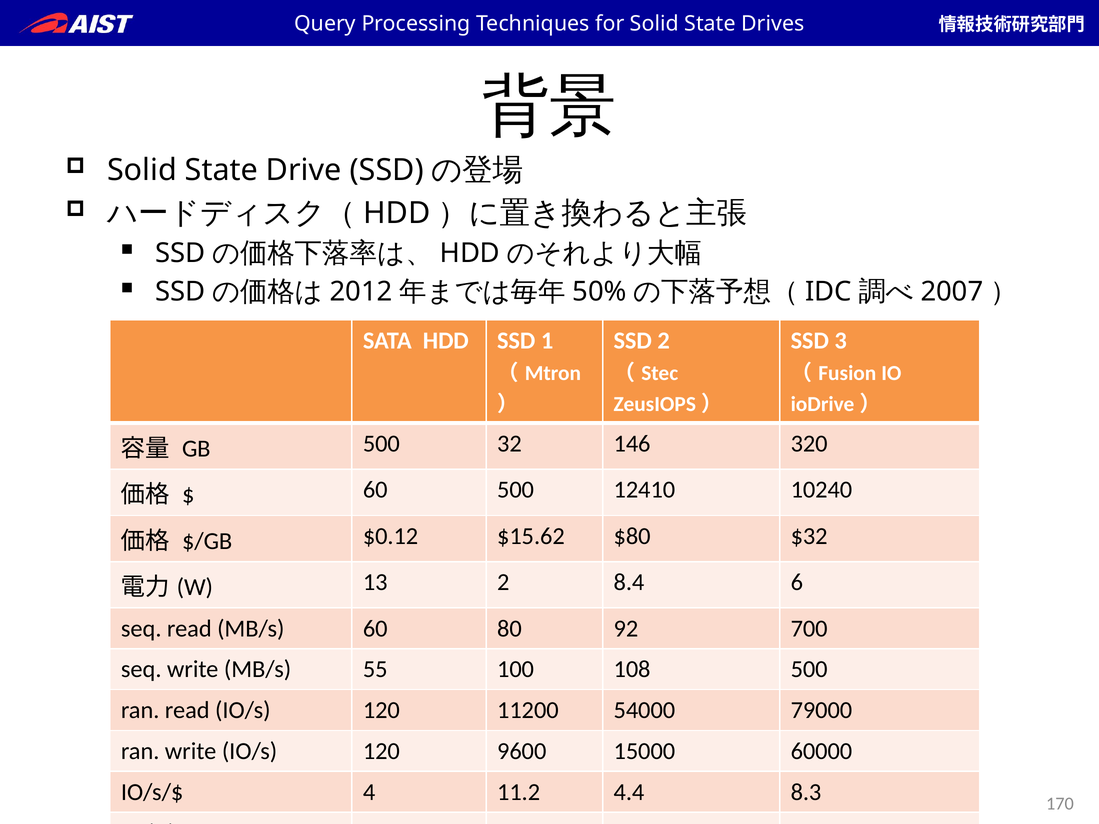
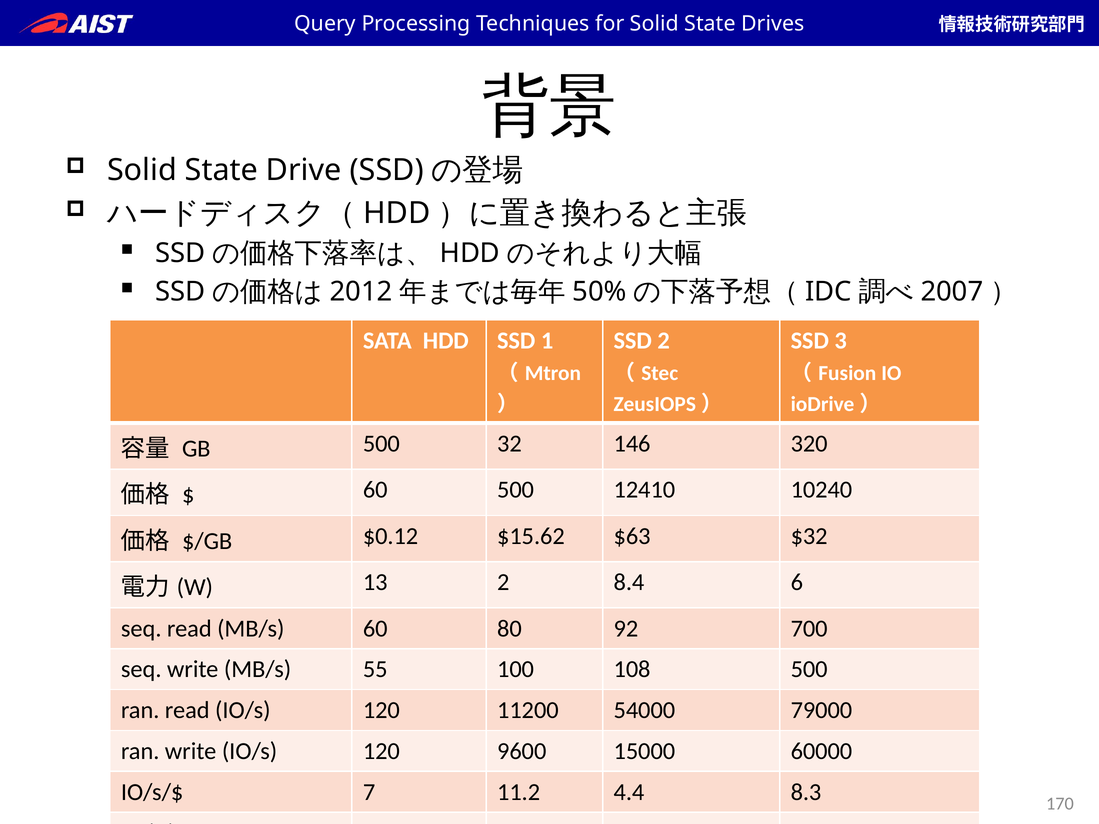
$80: $80 -> $63 (632, 536)
4: 4 -> 7 (369, 792)
